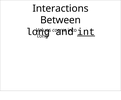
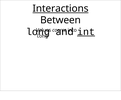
Interactions underline: none -> present (61, 8)
